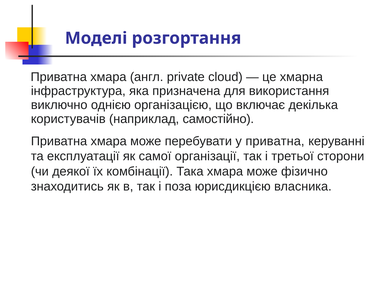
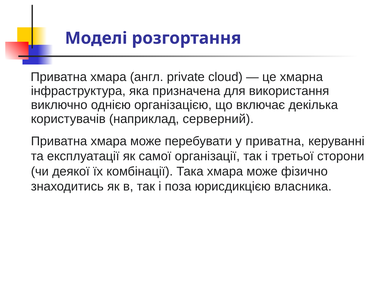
самостійно: самостійно -> серверний (218, 119)
